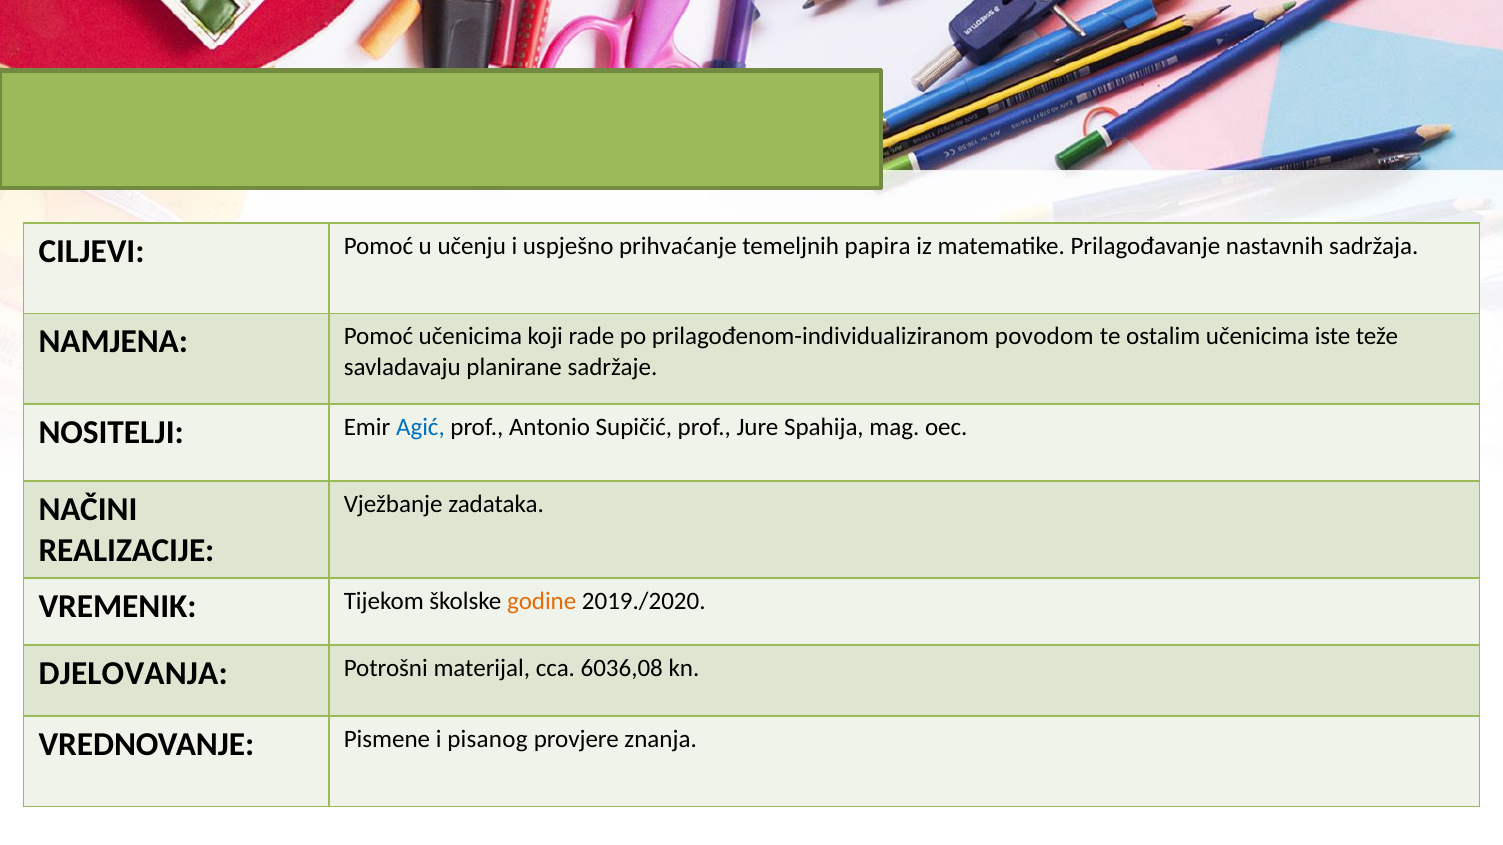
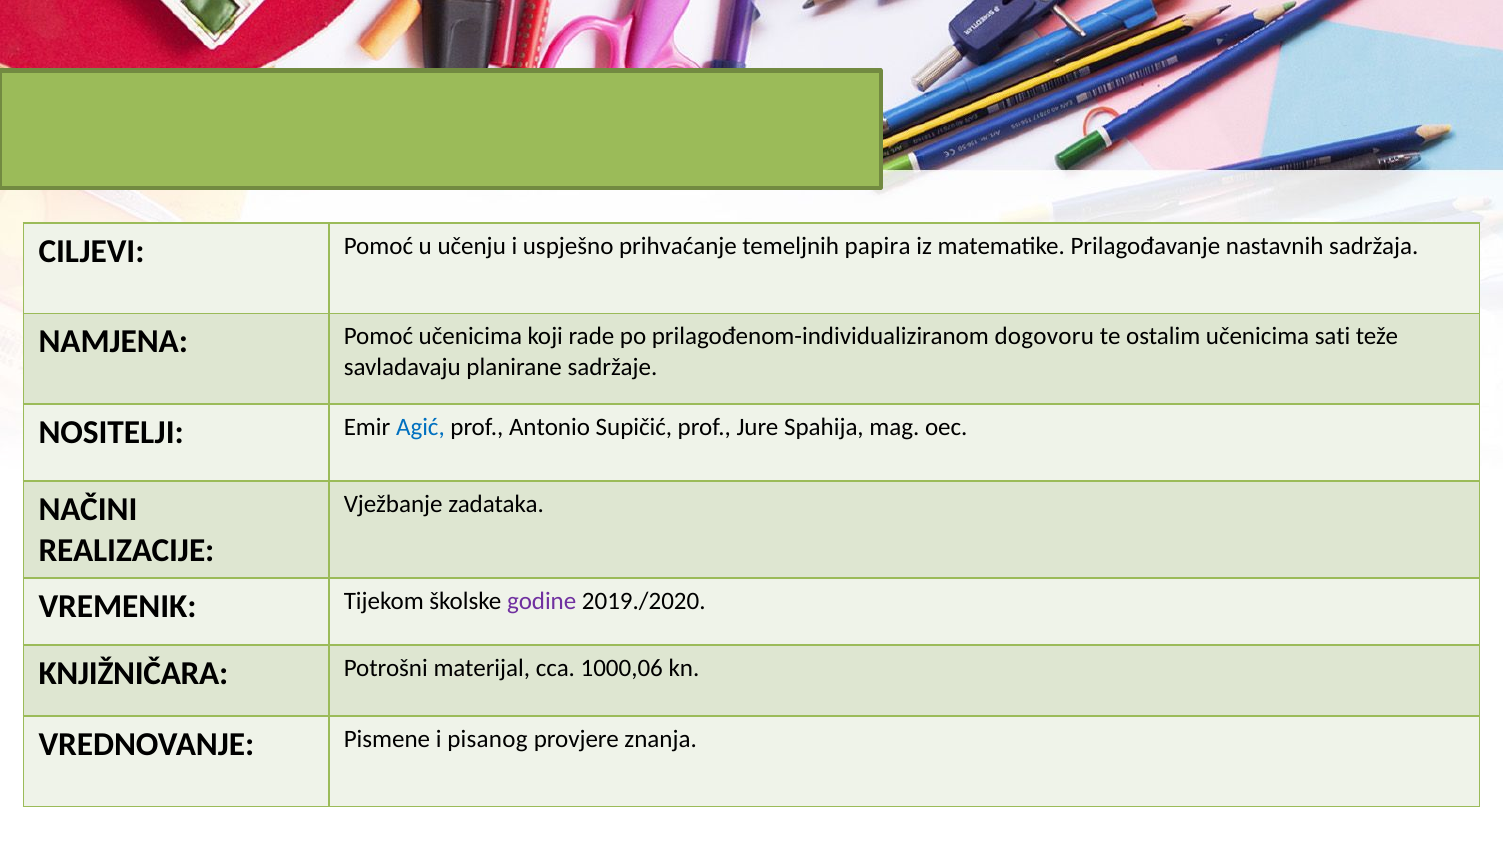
povodom: povodom -> dogovoru (1044, 337)
iste: iste -> sati (1333, 337)
godine colour: orange -> purple (542, 601)
DJELOVANJA: DJELOVANJA -> KNJIŽNIČARA (133, 674)
6036,08: 6036,08 -> 1000,06 (622, 669)
